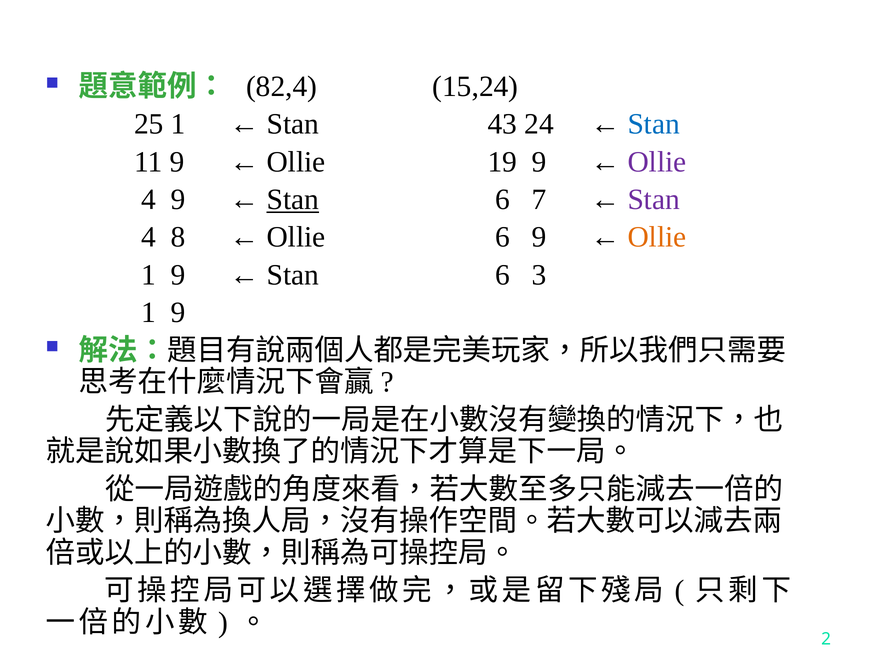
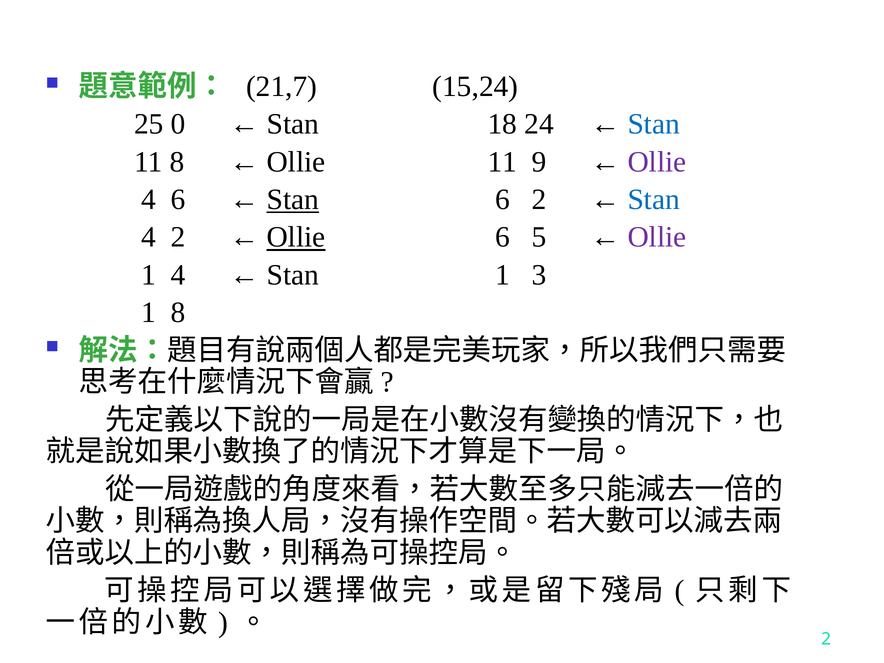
82,4: 82,4 -> 21,7 (282, 86)
25 1: 1 -> 0 (178, 124)
43: 43 -> 18 (502, 124)
11 9: 9 -> 8 (177, 162)
Ollie 19: 19 -> 11 (502, 162)
4 9: 9 -> 6 (178, 200)
6 7: 7 -> 2 (539, 200)
Stan colour: purple -> blue (654, 200)
4 8: 8 -> 2 (178, 237)
Ollie underline: none -> present (296, 237)
6 9: 9 -> 5 (539, 237)
Ollie colour: orange -> purple (657, 237)
9: 9 -> 4 (178, 275)
6: 6 -> 1 (502, 275)
9: 9 -> 8 (178, 313)
